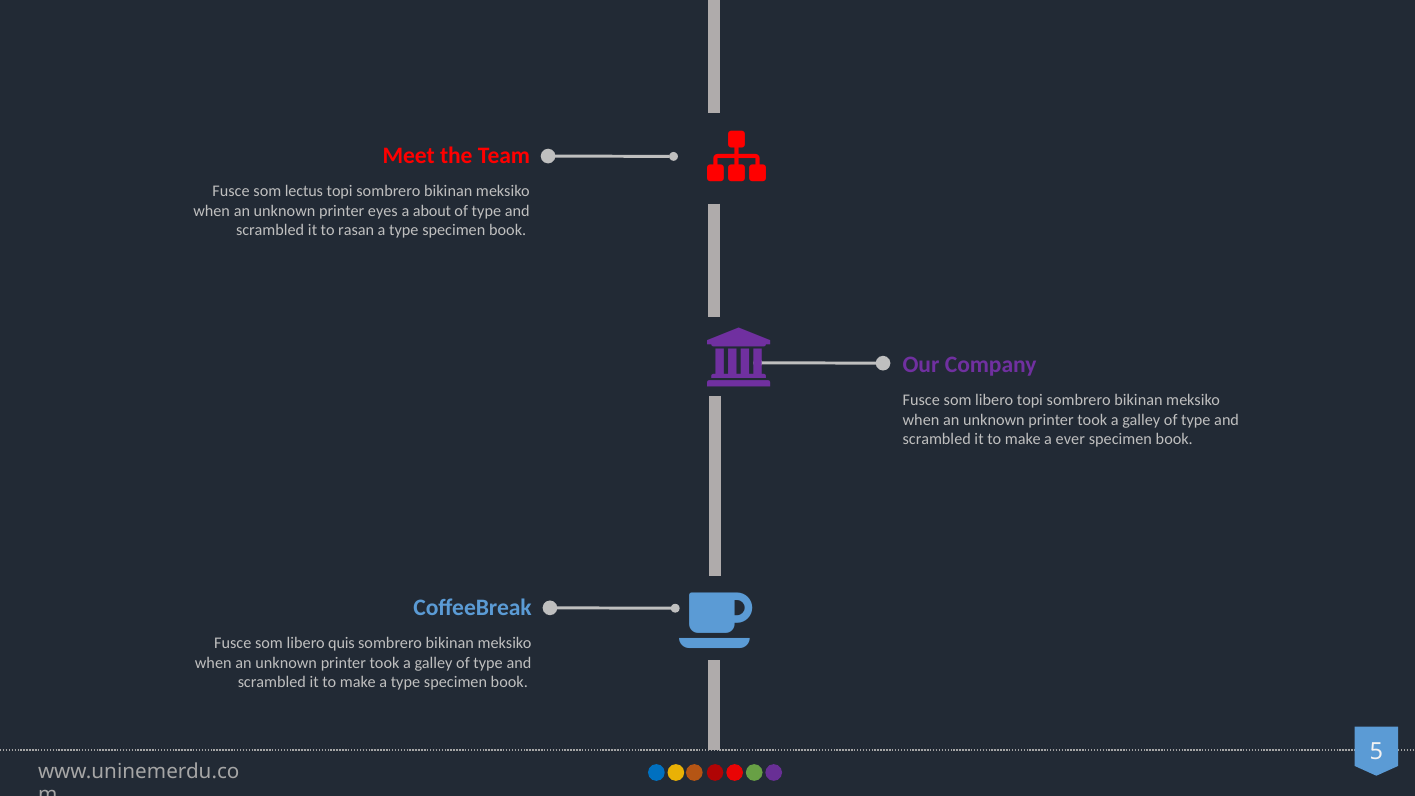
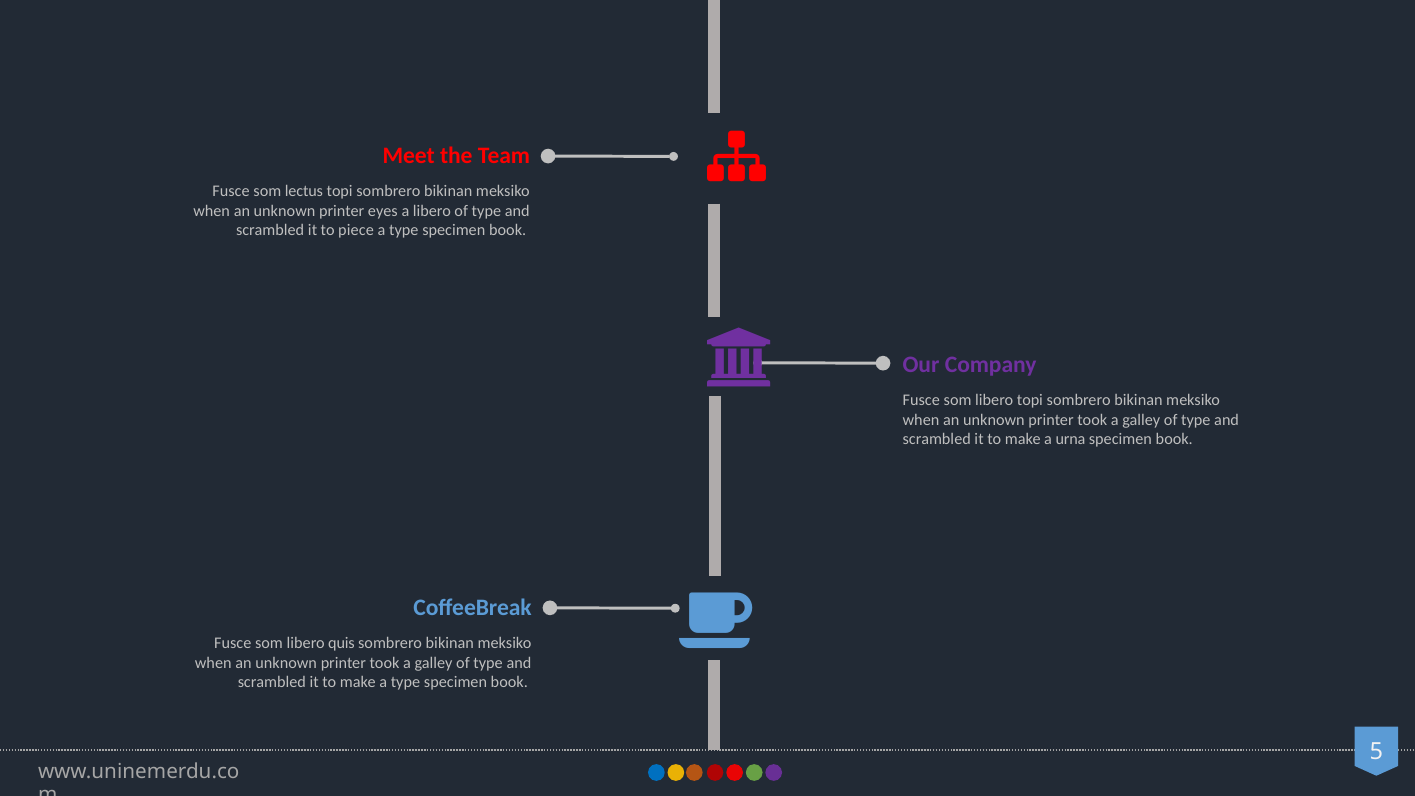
a about: about -> libero (432, 211)
rasan: rasan -> piece (356, 230)
ever: ever -> urna (1070, 439)
